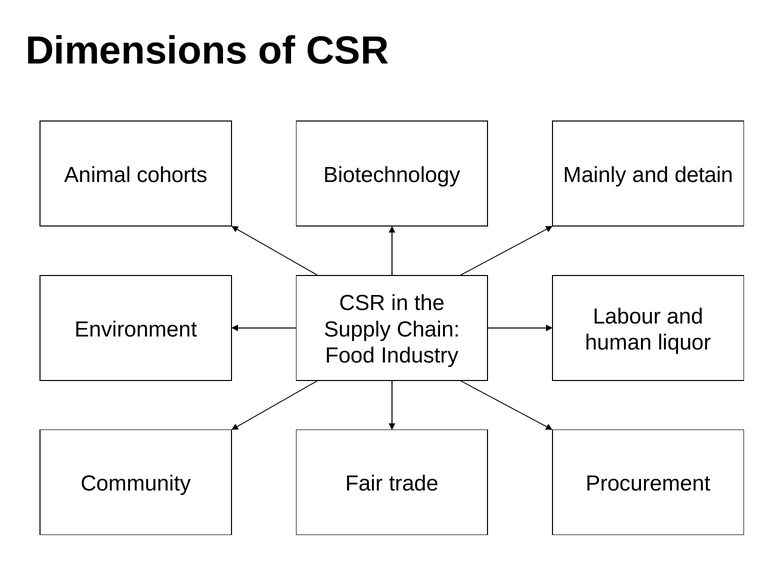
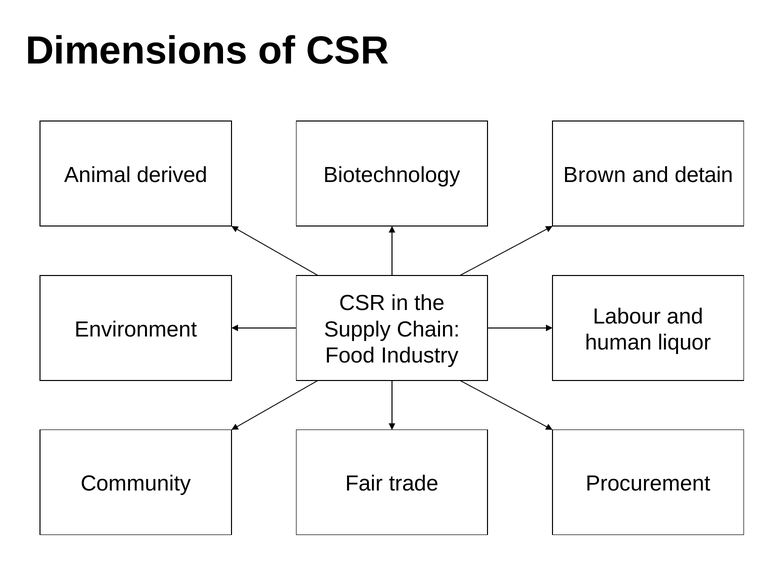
cohorts: cohorts -> derived (172, 175)
Mainly: Mainly -> Brown (595, 175)
